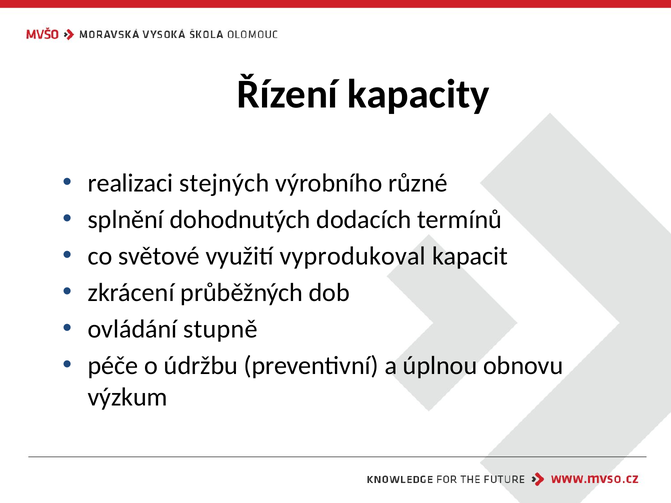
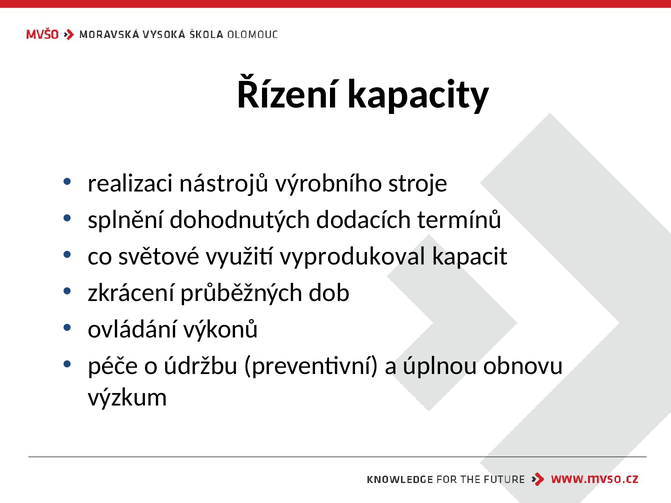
stejných: stejných -> nástrojů (224, 183)
různé: různé -> stroje (418, 183)
stupně: stupně -> výkonů (221, 329)
